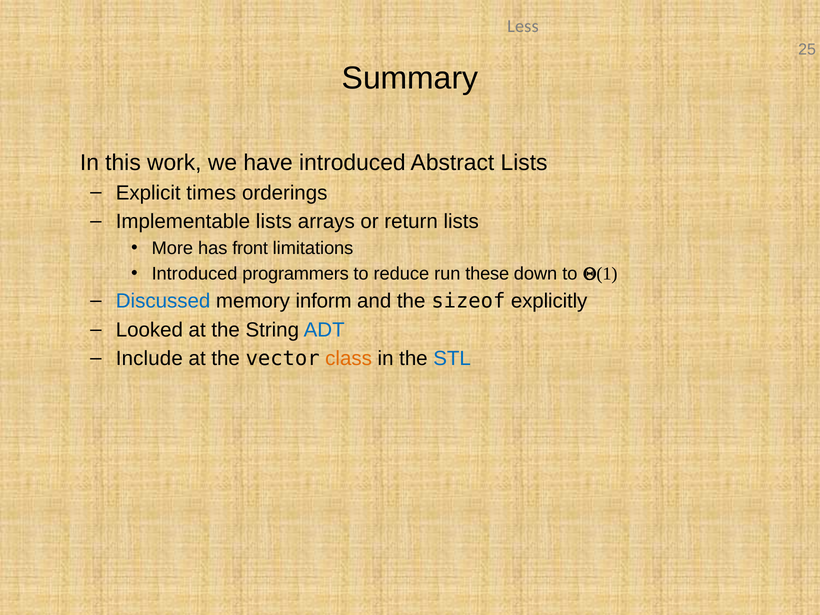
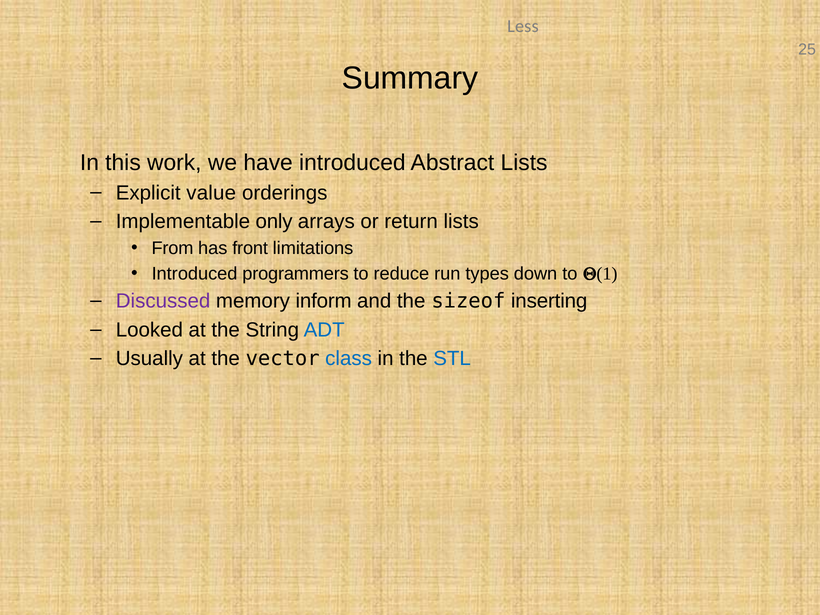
times: times -> value (211, 193)
Implementable lists: lists -> only (274, 221)
More: More -> From (172, 248)
these: these -> types (487, 274)
Discussed colour: blue -> purple (163, 301)
explicitly: explicitly -> inserting (549, 301)
Include: Include -> Usually (149, 359)
class colour: orange -> blue (349, 359)
